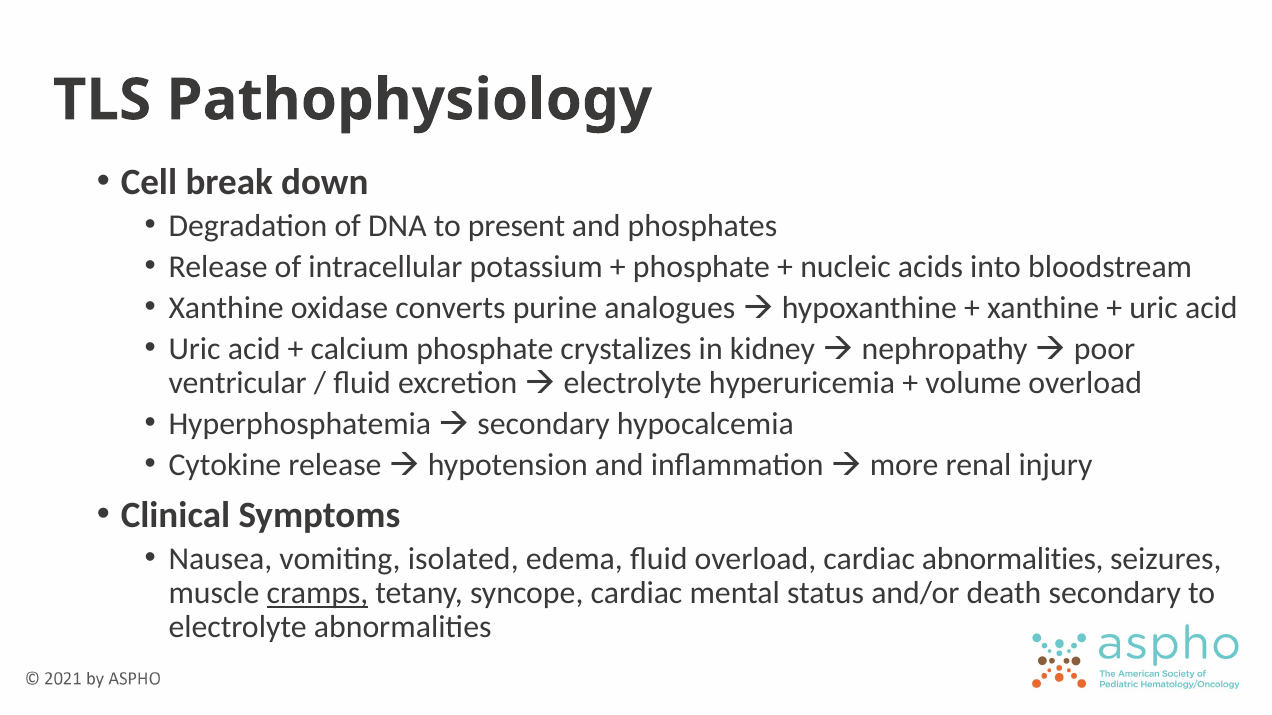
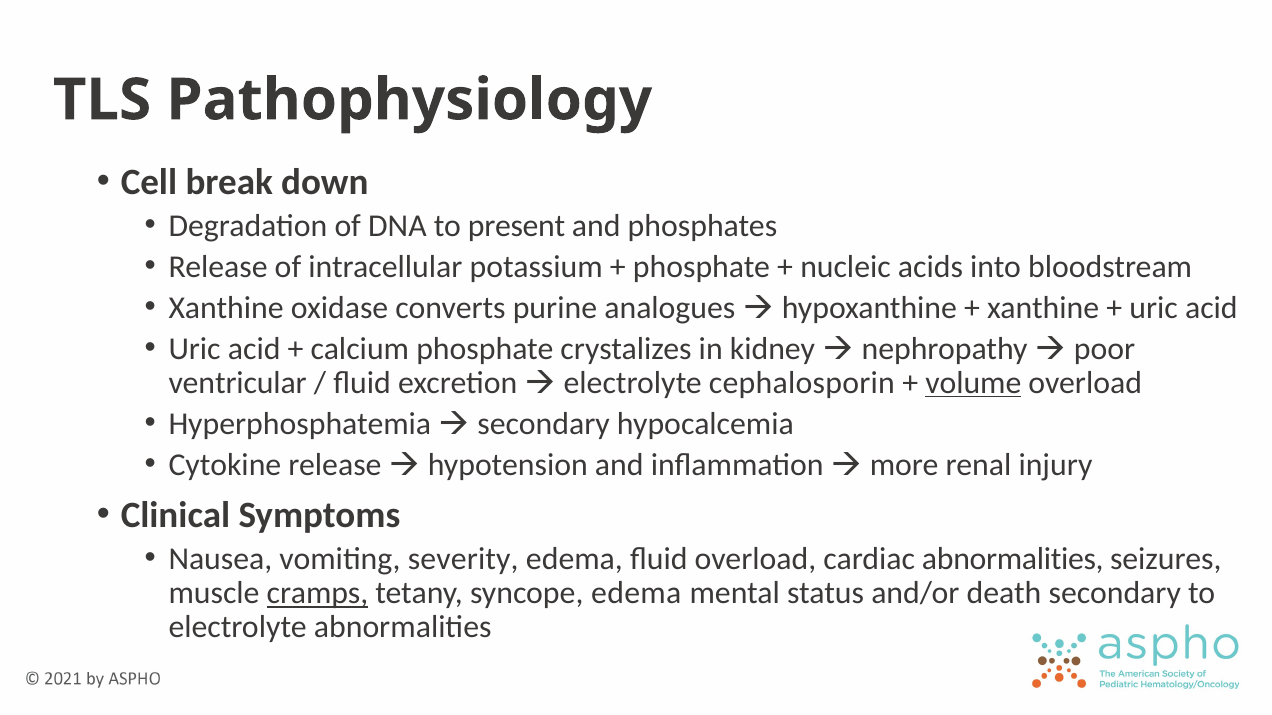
hyperuricemia: hyperuricemia -> cephalosporin (802, 383)
volume underline: none -> present (973, 383)
isolated: isolated -> severity (463, 559)
syncope cardiac: cardiac -> edema (636, 593)
